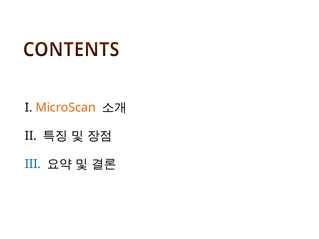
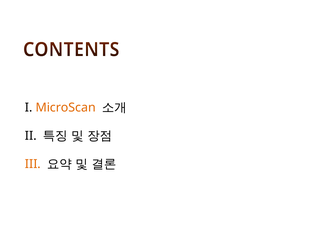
III colour: blue -> orange (33, 164)
